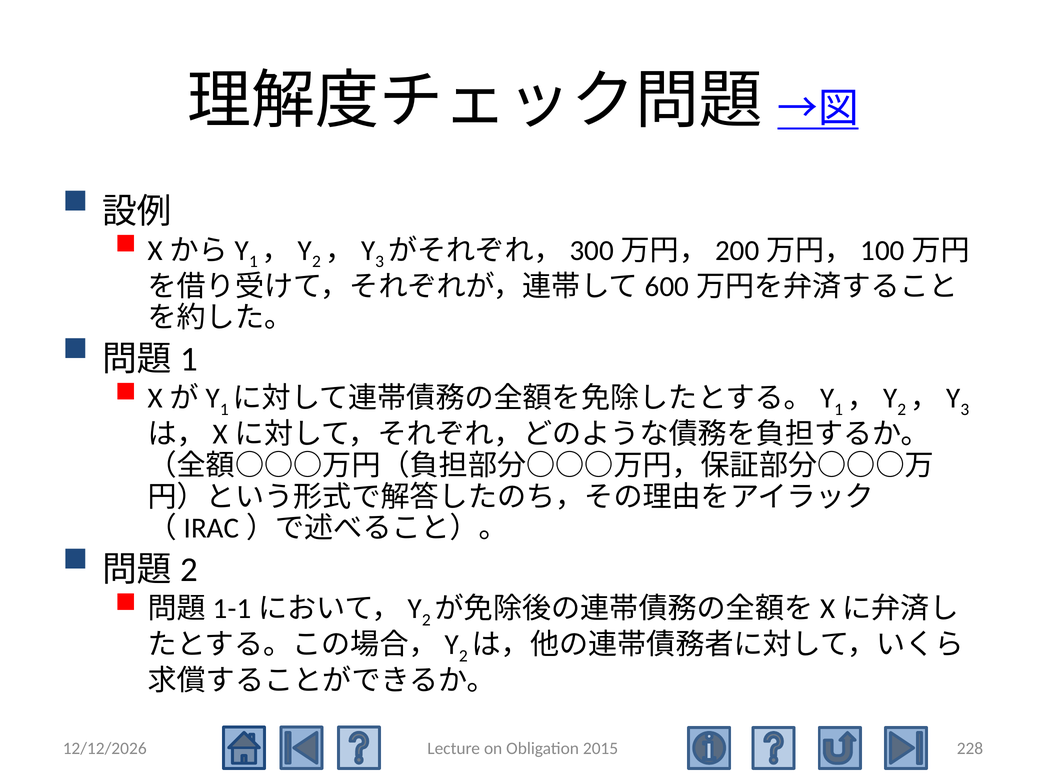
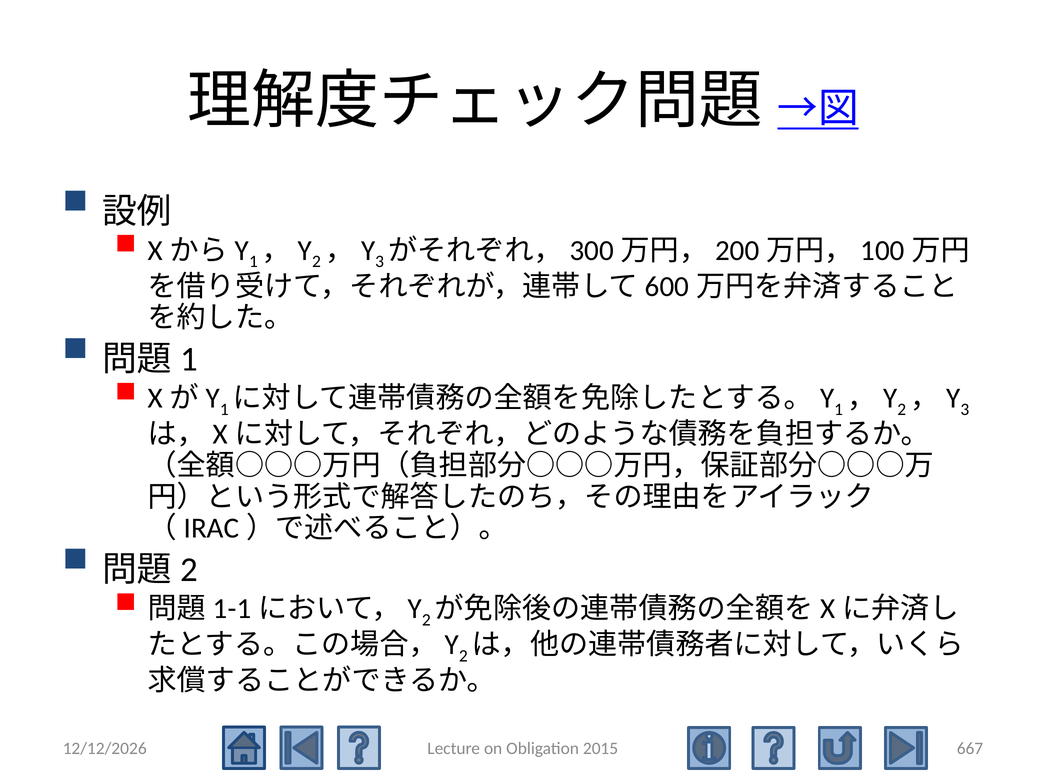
228: 228 -> 667 (970, 749)
